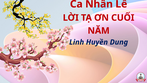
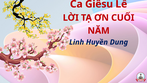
Nhân: Nhân -> Giêsu (99, 4)
